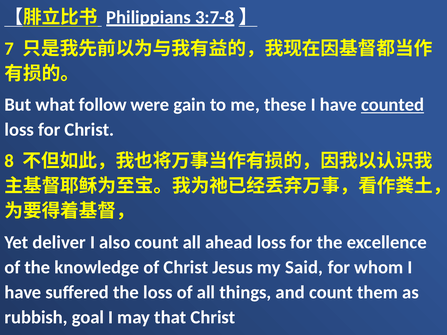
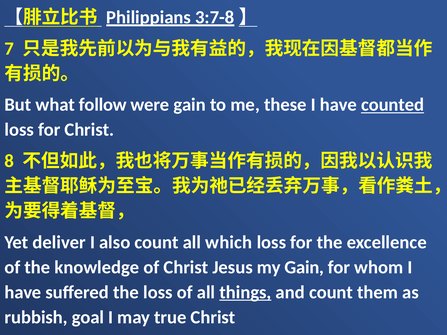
ahead: ahead -> which (229, 242)
my Said: Said -> Gain (304, 267)
things underline: none -> present (245, 292)
that: that -> true (170, 318)
